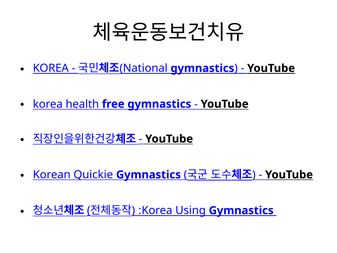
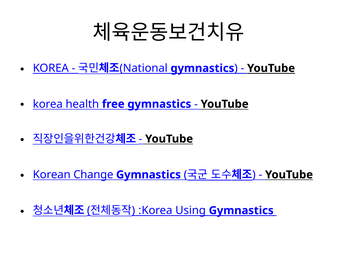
Quickie: Quickie -> Change (93, 175)
